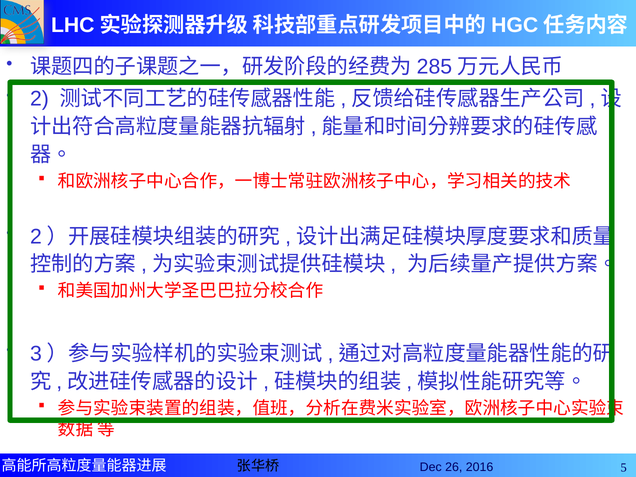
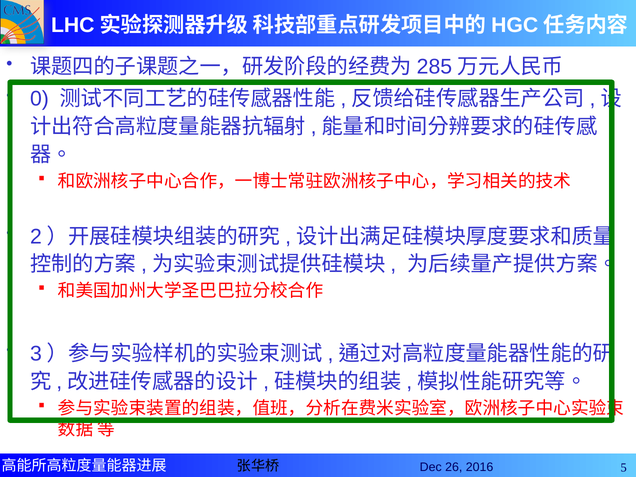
2: 2 -> 0 (39, 99)
